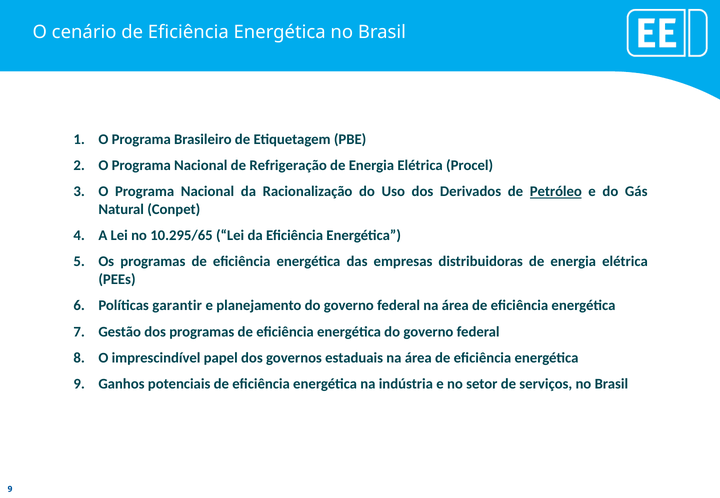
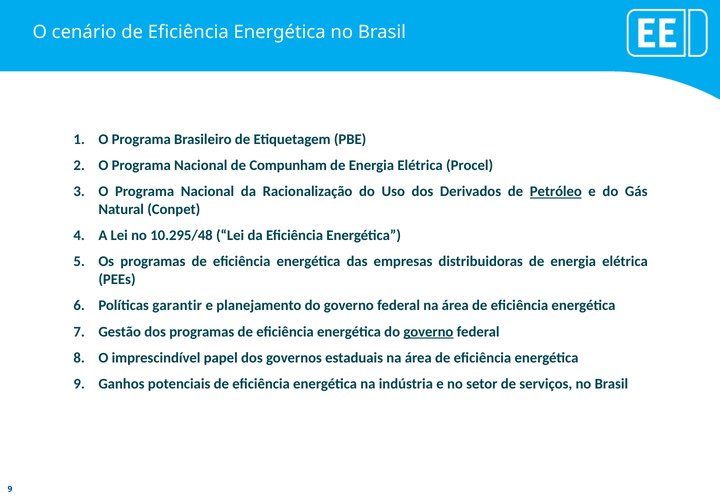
Refrigeração: Refrigeração -> Compunham (288, 165)
10.295/65: 10.295/65 -> 10.295/48 (181, 236)
governo underline: none -> present (428, 332)
